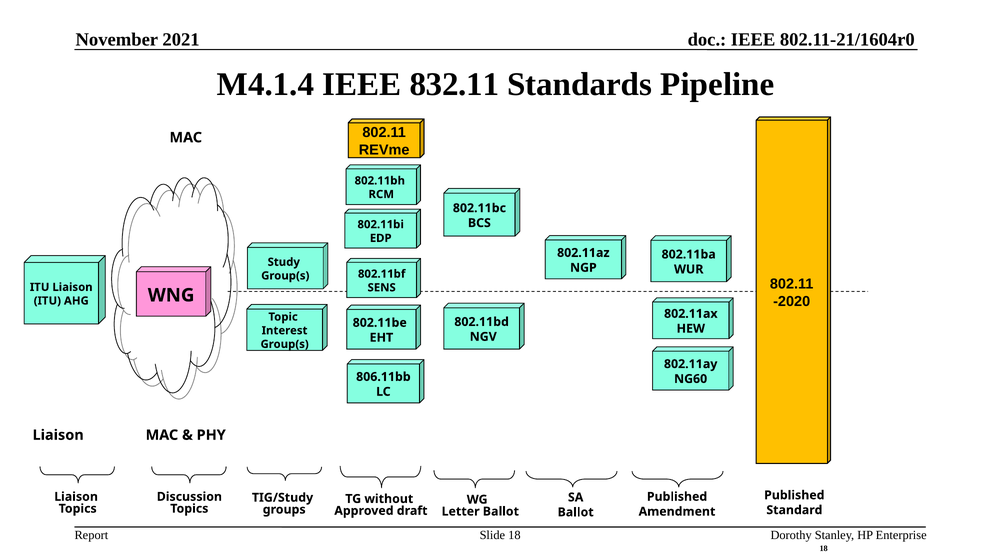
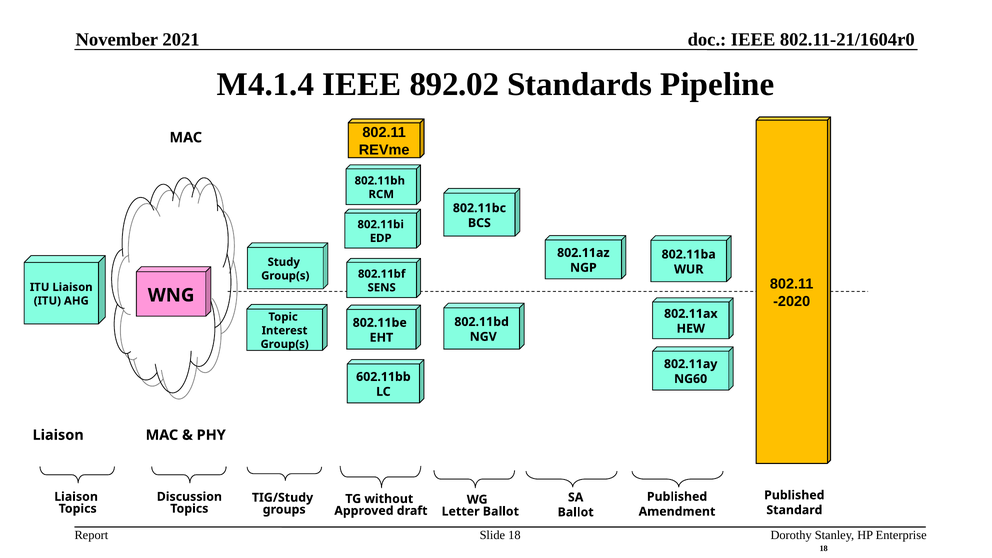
832.11: 832.11 -> 892.02 (454, 85)
806.11bb: 806.11bb -> 602.11bb (383, 377)
